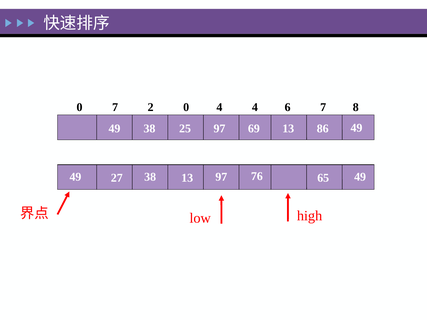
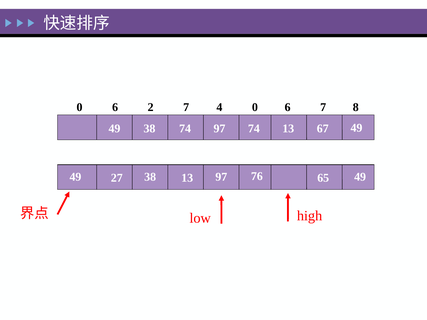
7: 7 -> 6 (115, 107)
2 0: 0 -> 7 (186, 107)
4 4: 4 -> 0 (255, 107)
38 25: 25 -> 74 (185, 129)
97 69: 69 -> 74 (254, 129)
86: 86 -> 67 (323, 129)
